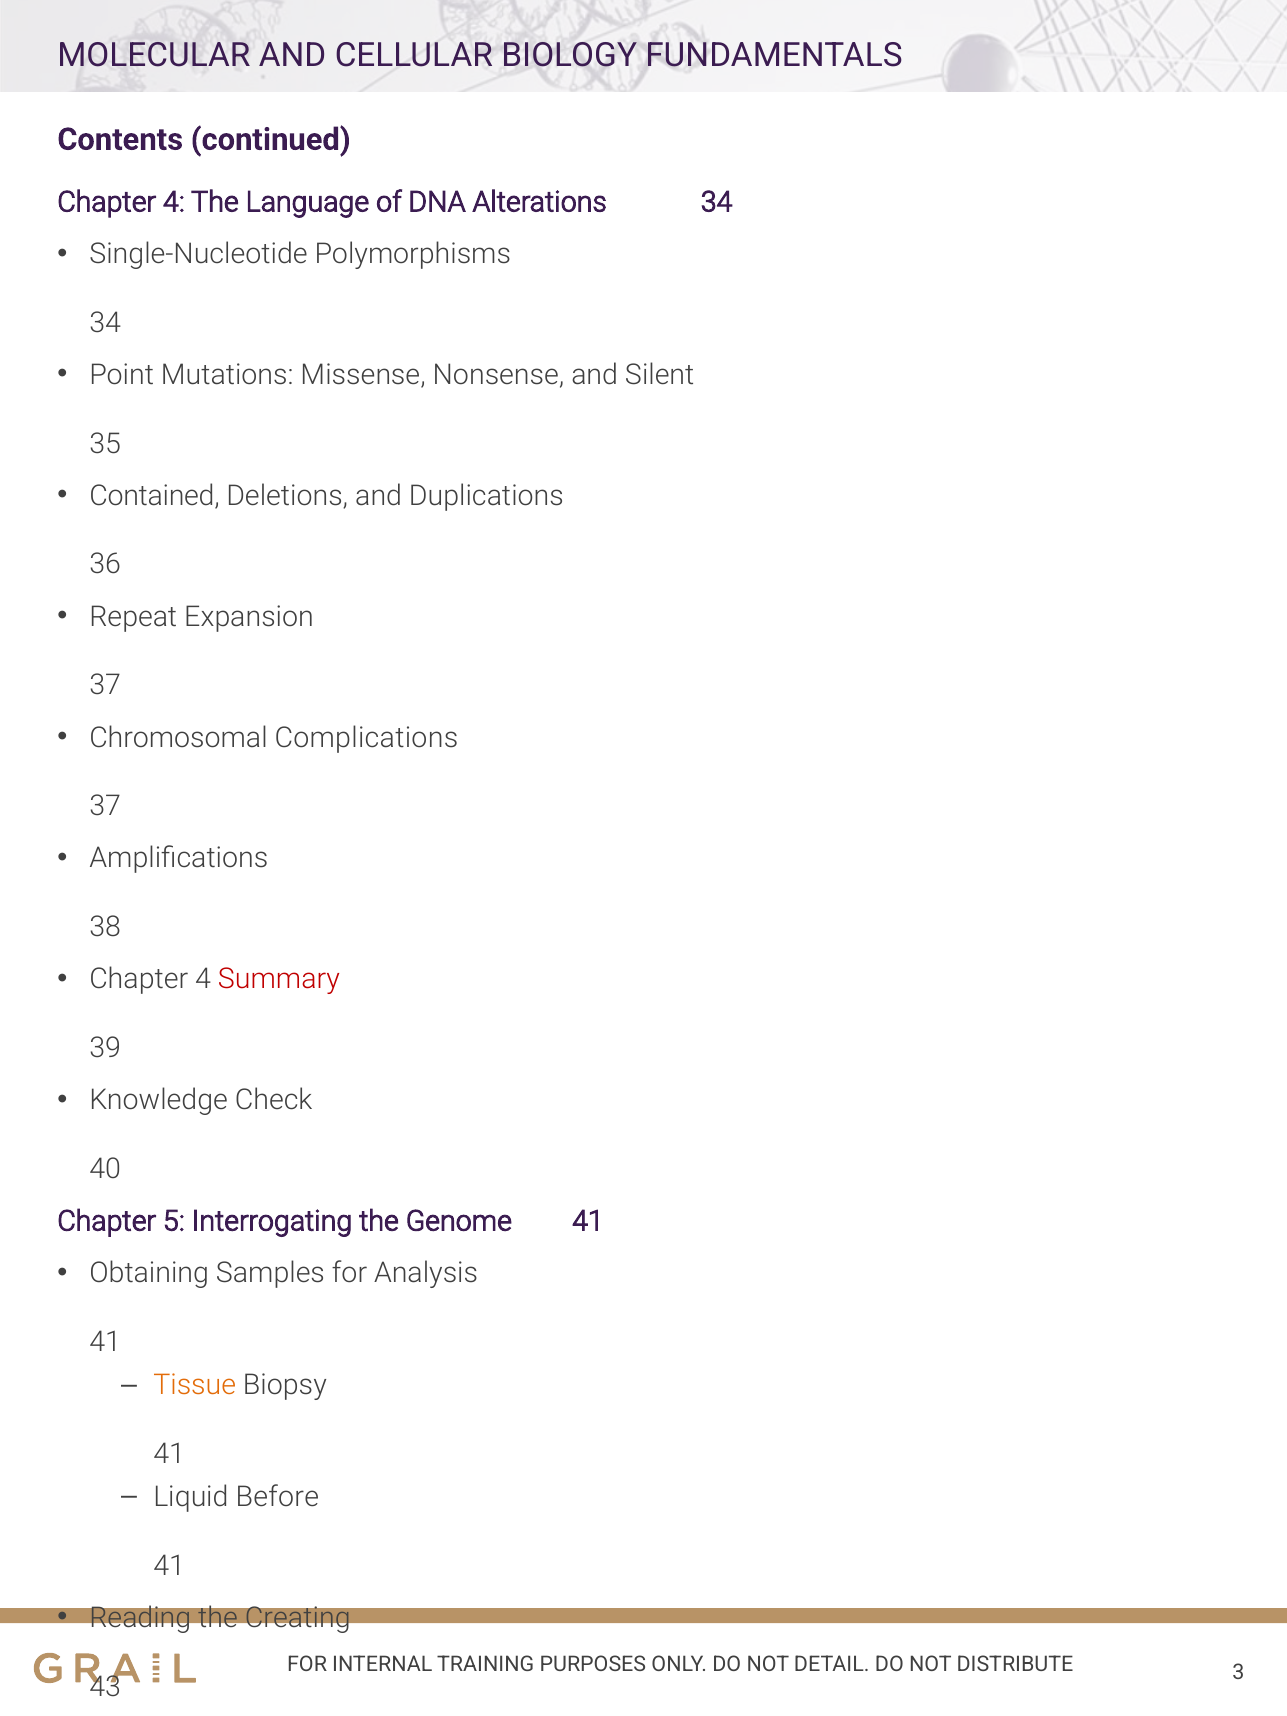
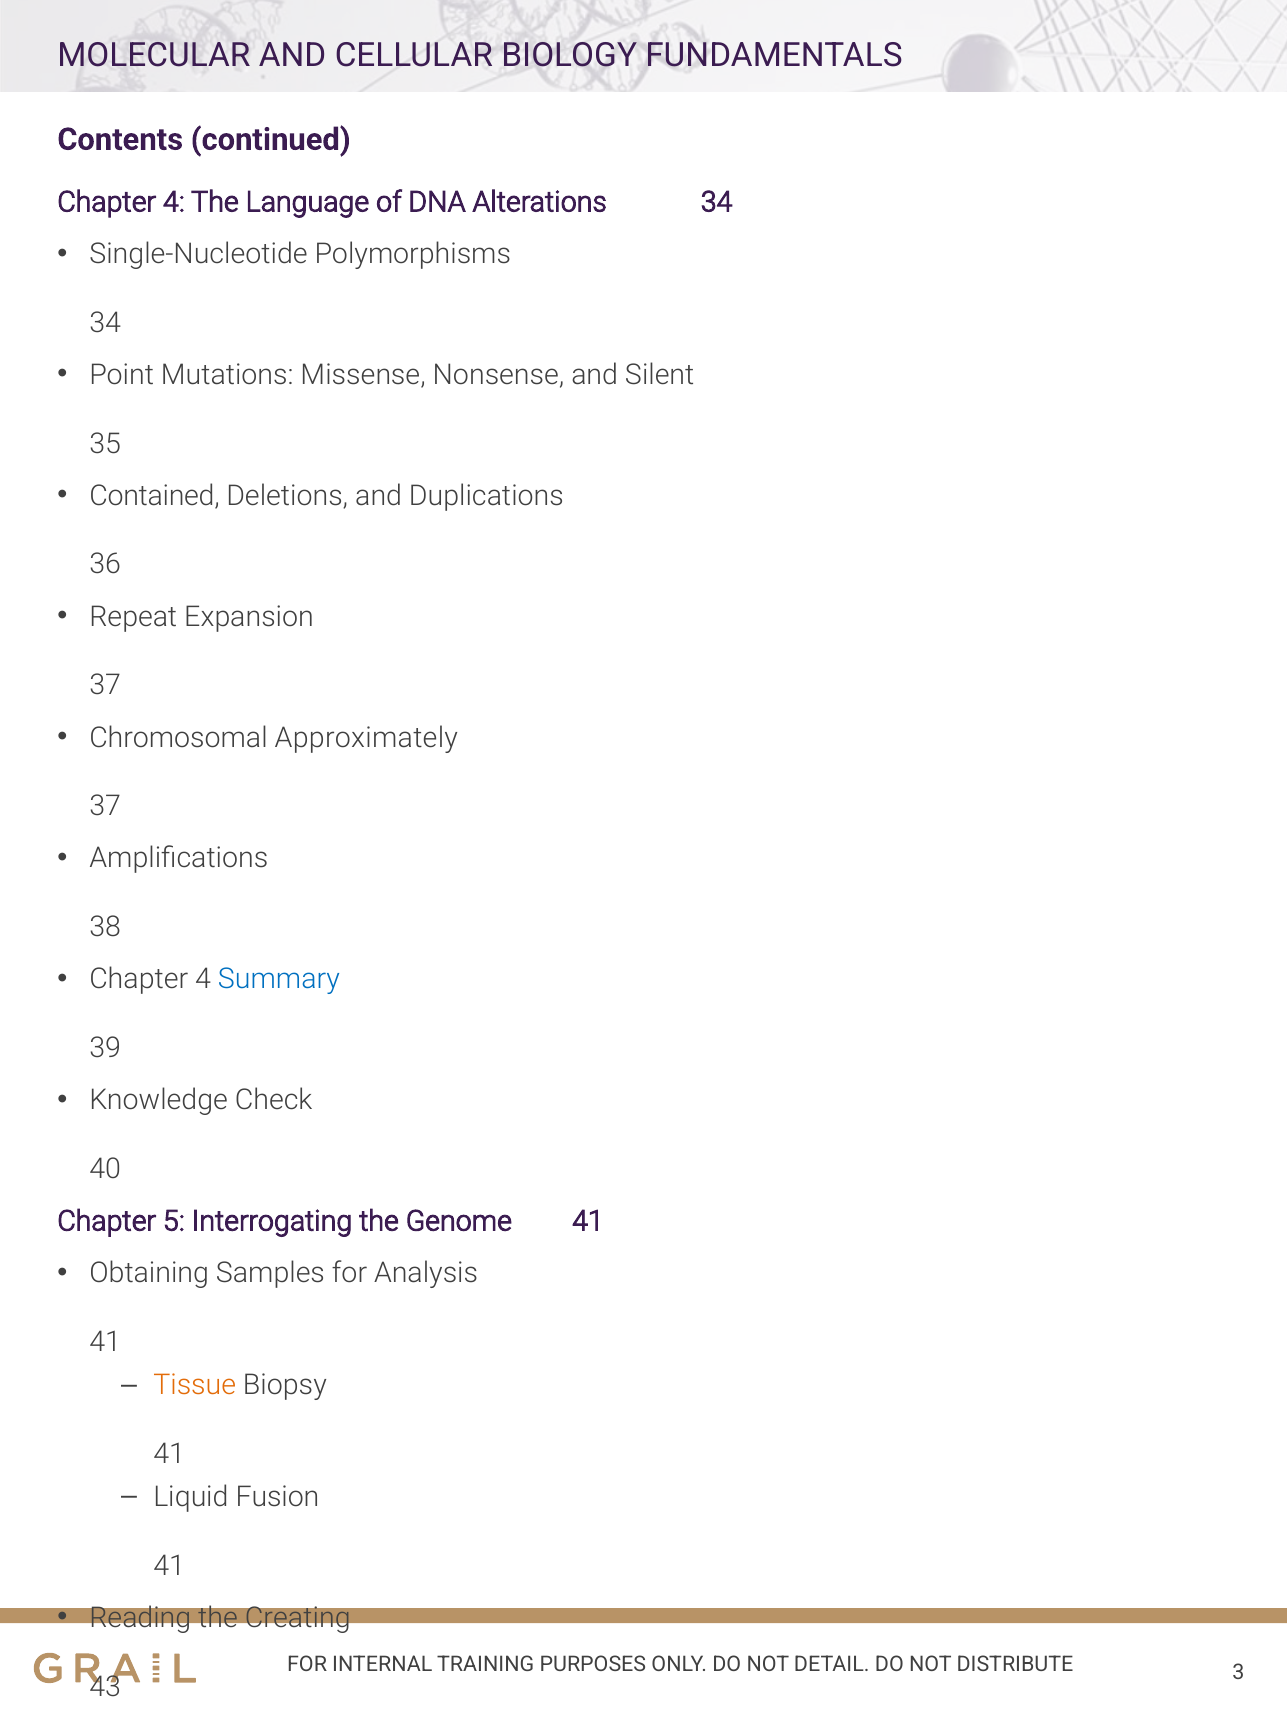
Complications: Complications -> Approximately (366, 738)
Summary colour: red -> blue (279, 979)
Before: Before -> Fusion (277, 1497)
